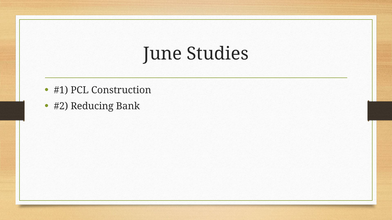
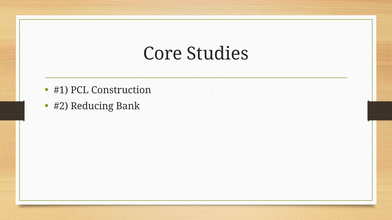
June: June -> Core (163, 54)
